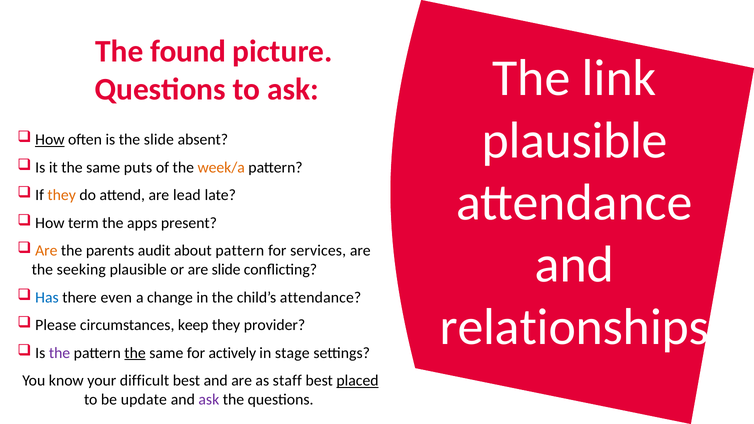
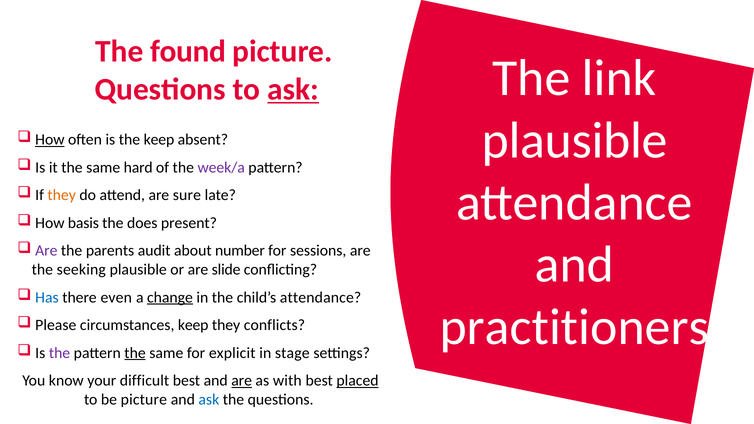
ask underline: none -> present (293, 89)
the slide: slide -> keep (159, 140)
puts: puts -> hard (138, 168)
week/a colour: orange -> purple (221, 168)
lead: lead -> sure (187, 195)
term: term -> basis (83, 223)
apps: apps -> does (142, 223)
Are colour: orange -> purple (46, 251)
about pattern: pattern -> number (240, 251)
services: services -> sessions (318, 251)
change underline: none -> present (170, 297)
relationships: relationships -> practitioners (574, 327)
provider: provider -> conflicts (274, 325)
actively: actively -> explicit (232, 353)
are underline: none -> present (242, 381)
staff: staff -> with (287, 381)
be update: update -> picture (144, 400)
ask colour: purple -> blue (209, 400)
